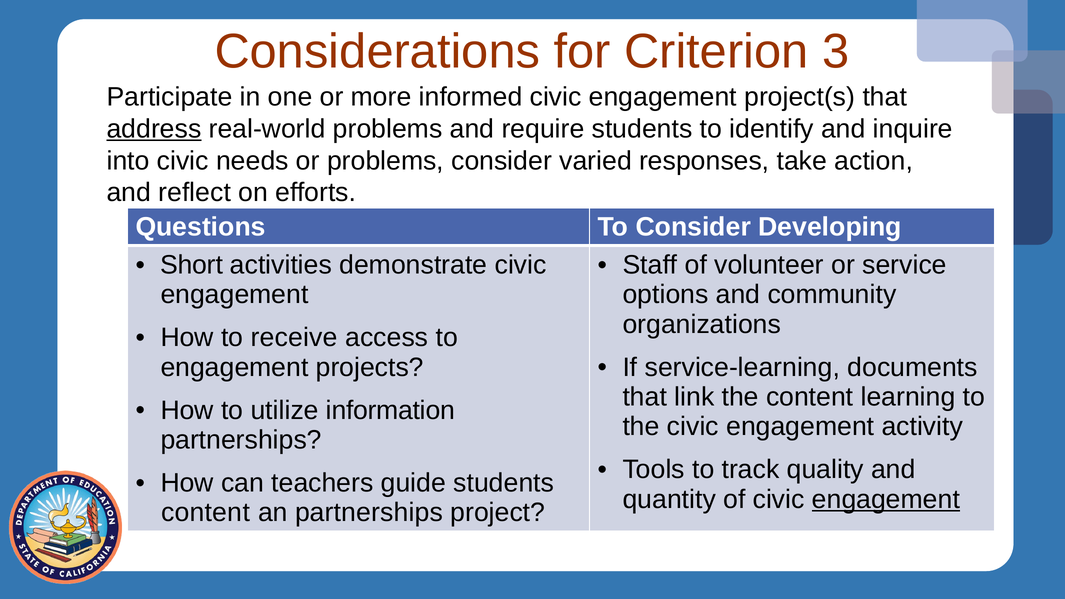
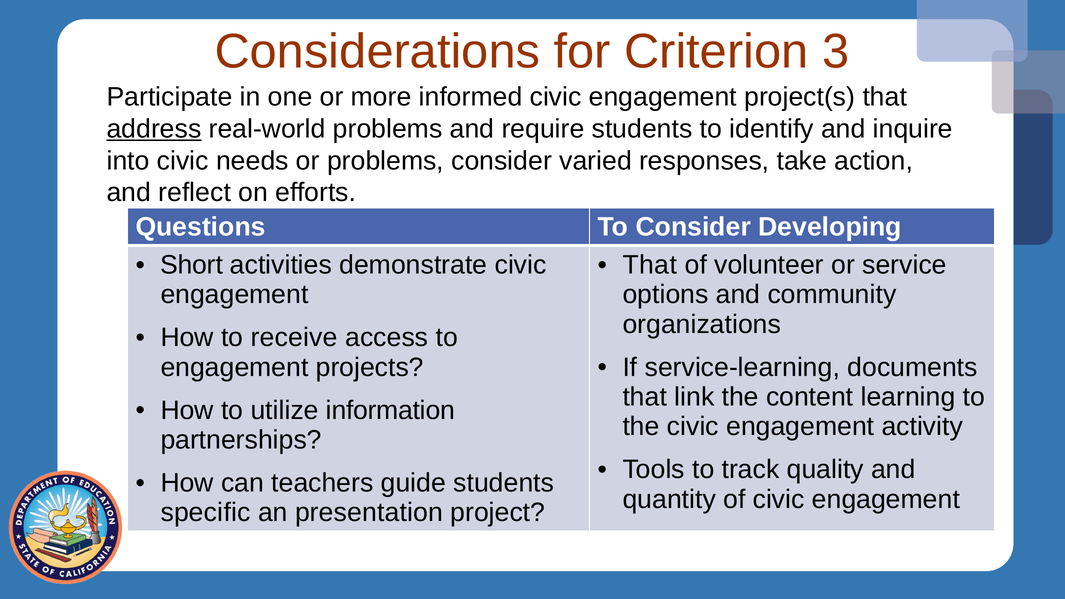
Staff: Staff -> That (650, 265)
engagement underline: present -> none (886, 499)
content: content -> specific (206, 513)
an partnerships: partnerships -> presentation (369, 513)
